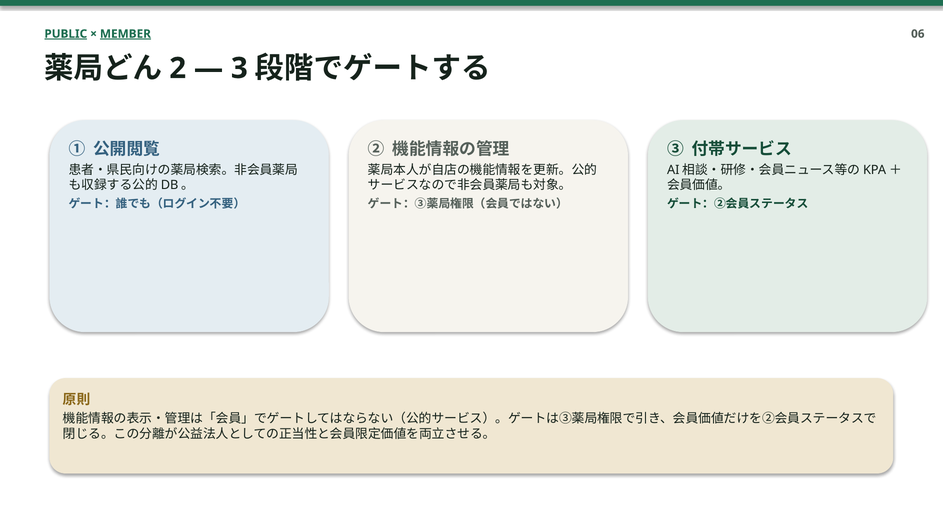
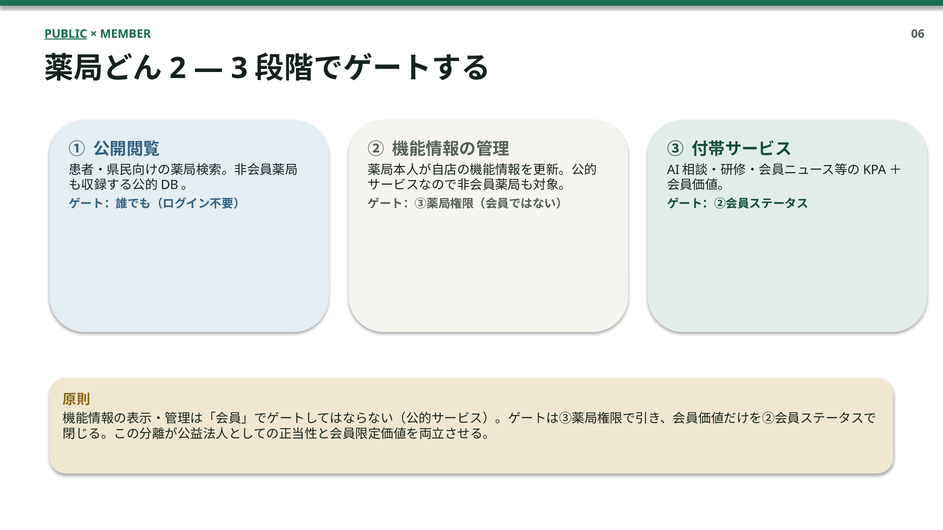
MEMBER underline: present -> none (125, 34)
